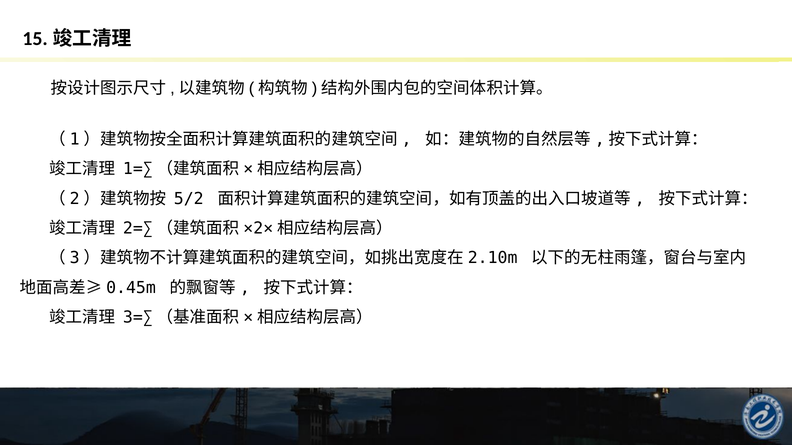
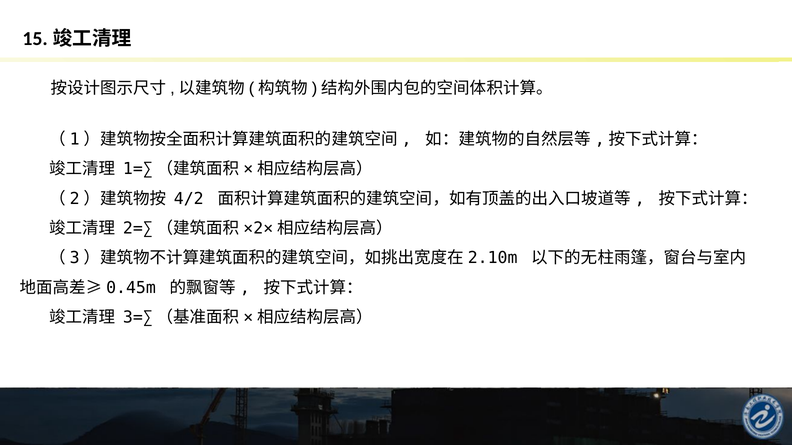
5/2: 5/2 -> 4/2 (189, 199)
